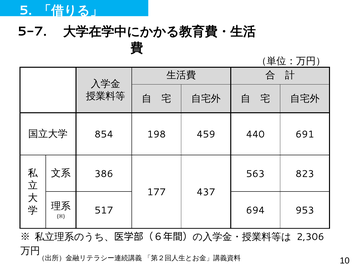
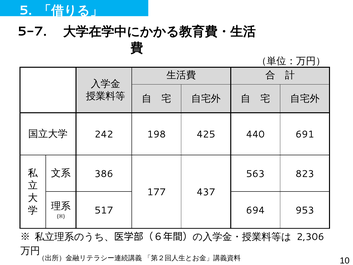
854: 854 -> 242 (104, 134)
459: 459 -> 425 (206, 134)
